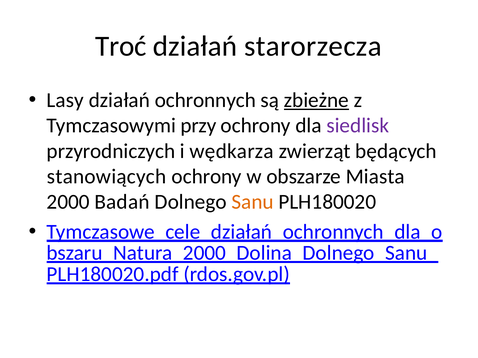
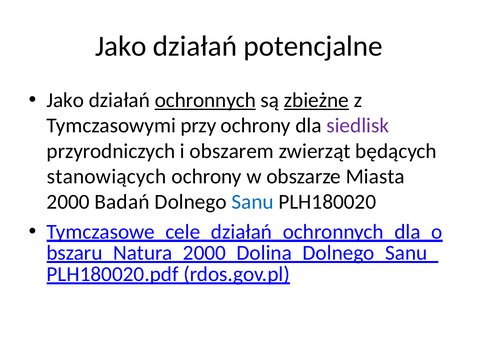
Troć: Troć -> Jako (121, 46)
starorzecza: starorzecza -> potencjalne (313, 46)
Lasy: Lasy -> Jako (65, 100)
ochronnych underline: none -> present (205, 100)
wędkarza: wędkarza -> obszarem (232, 151)
Sanu colour: orange -> blue (253, 202)
